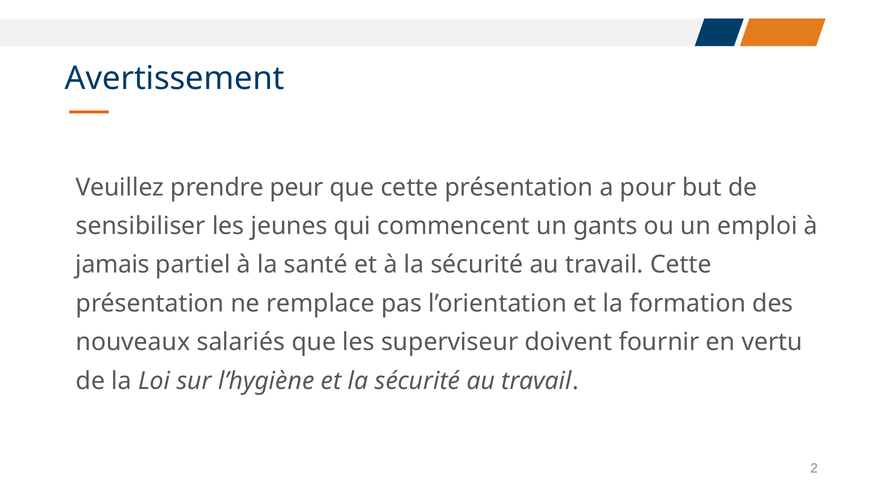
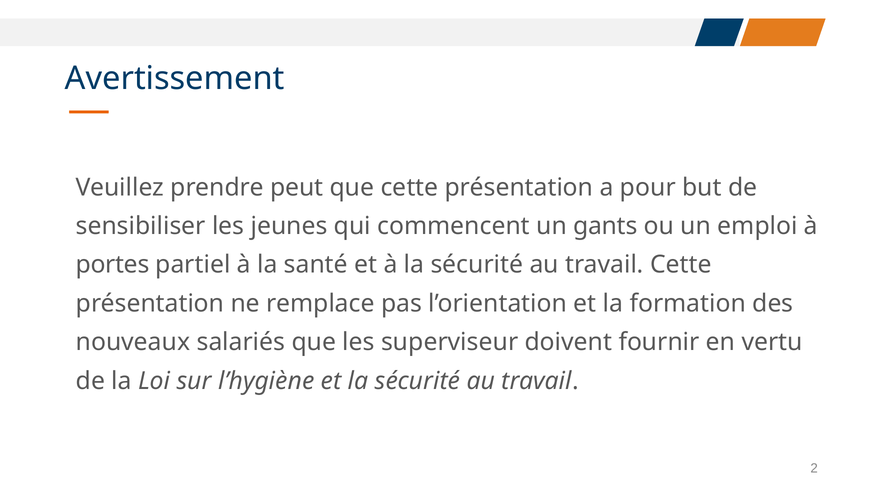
peur: peur -> peut (297, 187)
jamais: jamais -> portes (113, 264)
